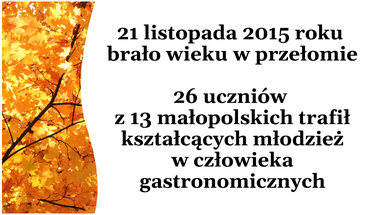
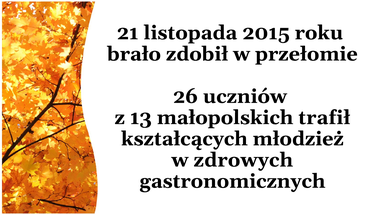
wieku: wieku -> zdobił (197, 54)
człowieka: człowieka -> zdrowych (243, 160)
